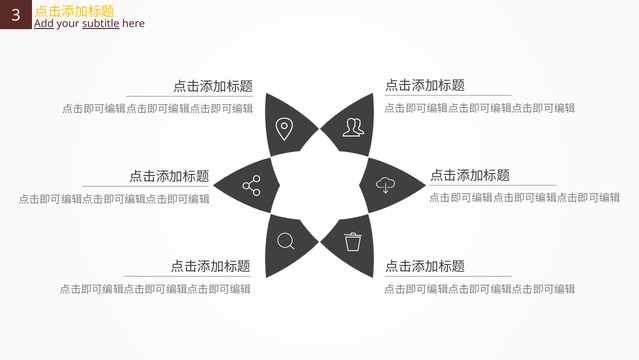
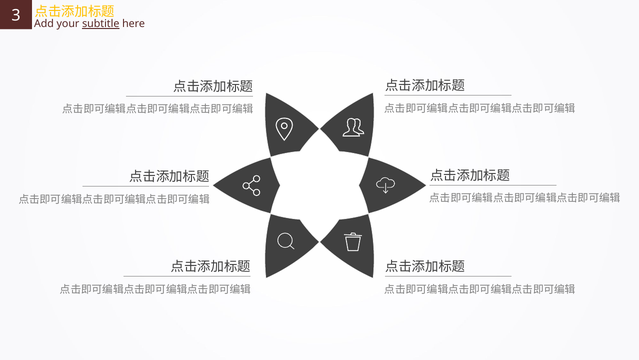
Add underline: present -> none (44, 24)
